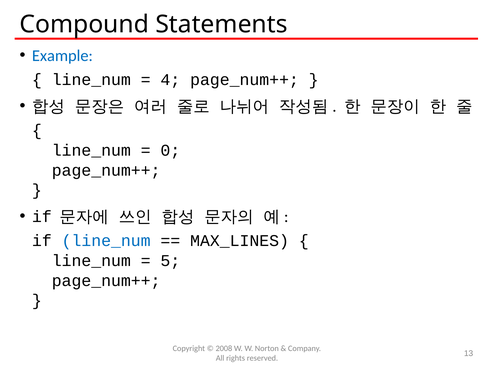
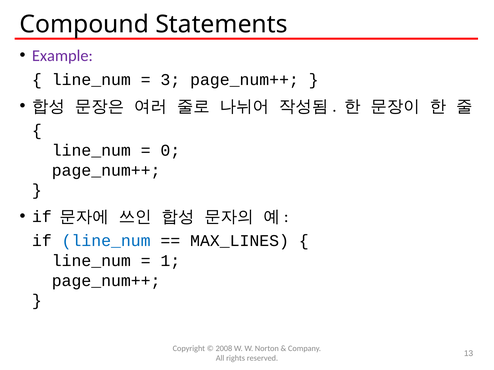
Example colour: blue -> purple (62, 56)
4: 4 -> 3 (170, 80)
5: 5 -> 1 (170, 261)
